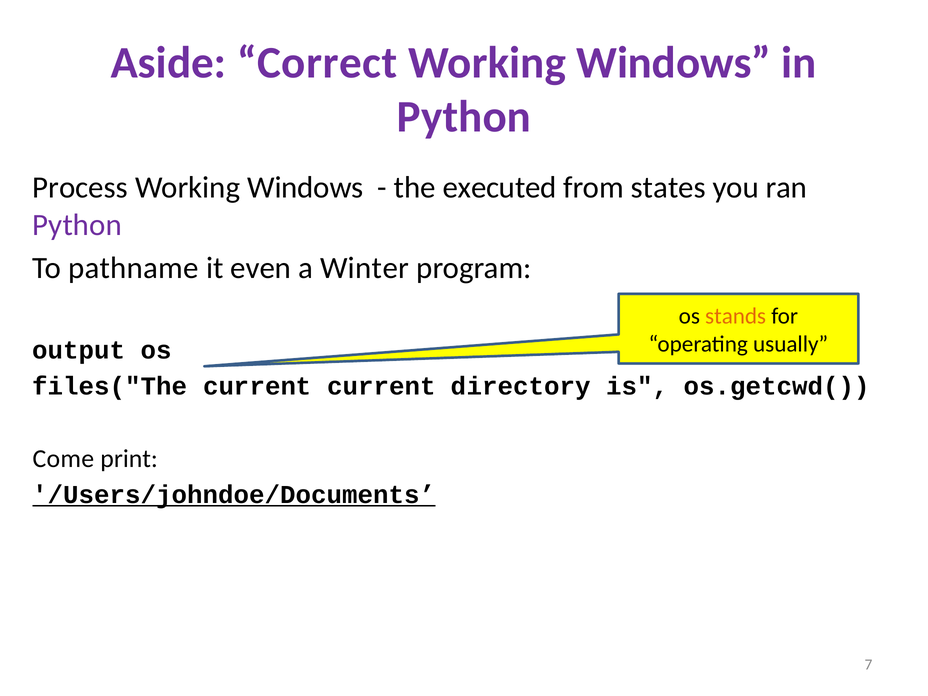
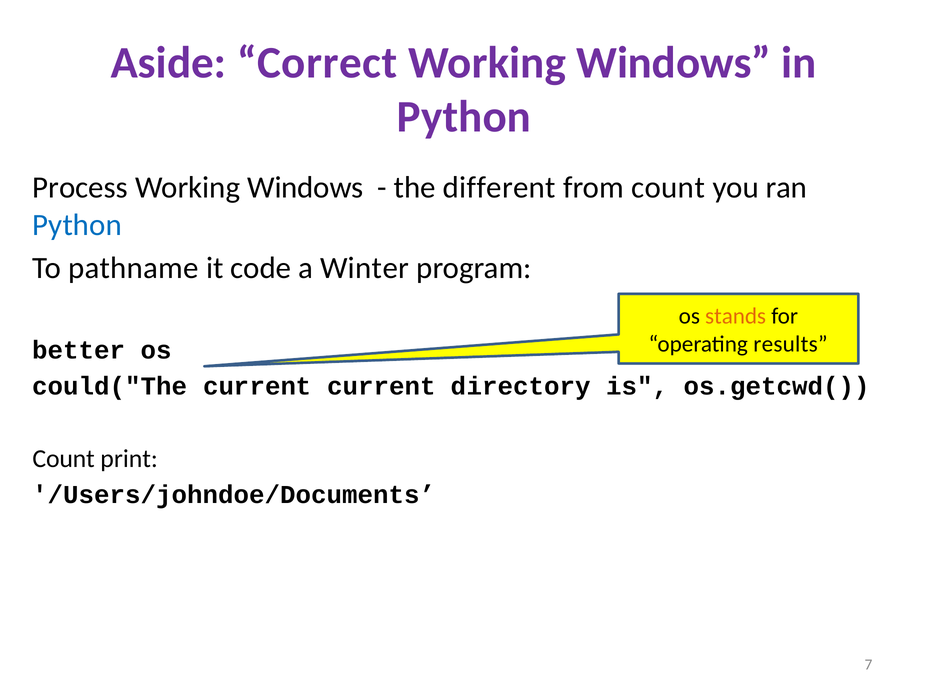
executed: executed -> different (499, 188)
from states: states -> count (668, 188)
Python colour: purple -> blue (77, 225)
even: even -> code (261, 268)
usually: usually -> results (790, 344)
output: output -> better (79, 350)
files("The: files("The -> could("The (110, 386)
Come: Come -> Count (64, 459)
/Users/johndoe/Documents underline: present -> none (234, 495)
